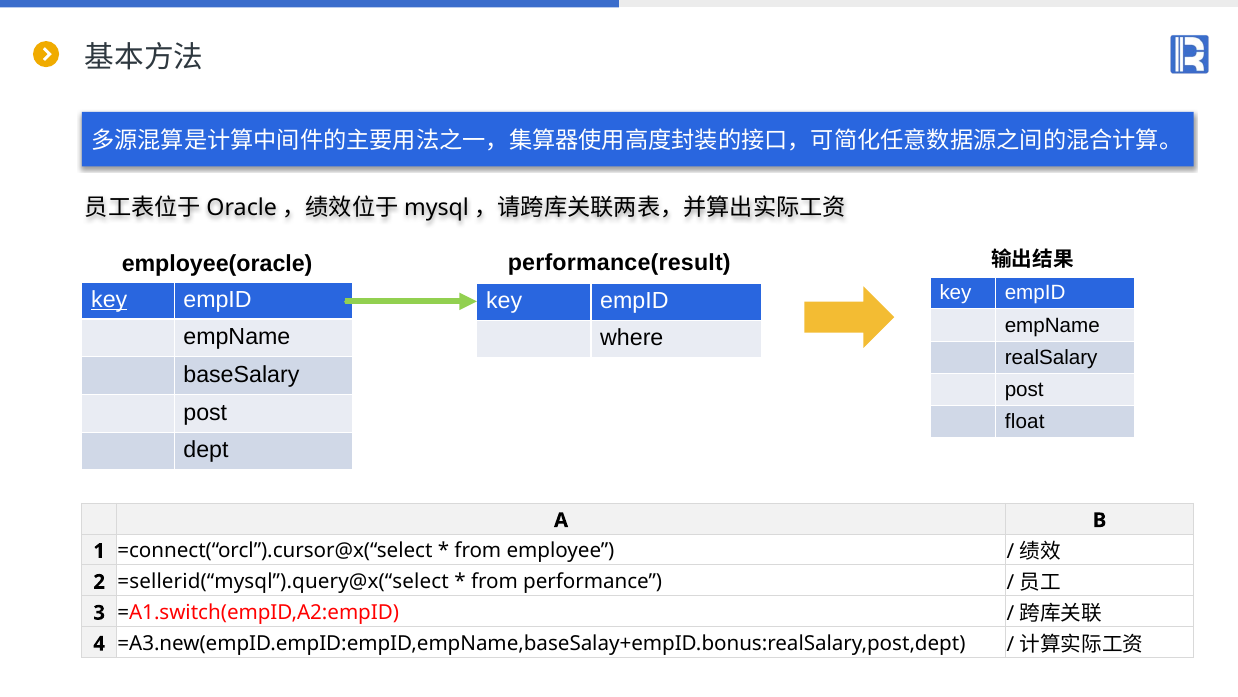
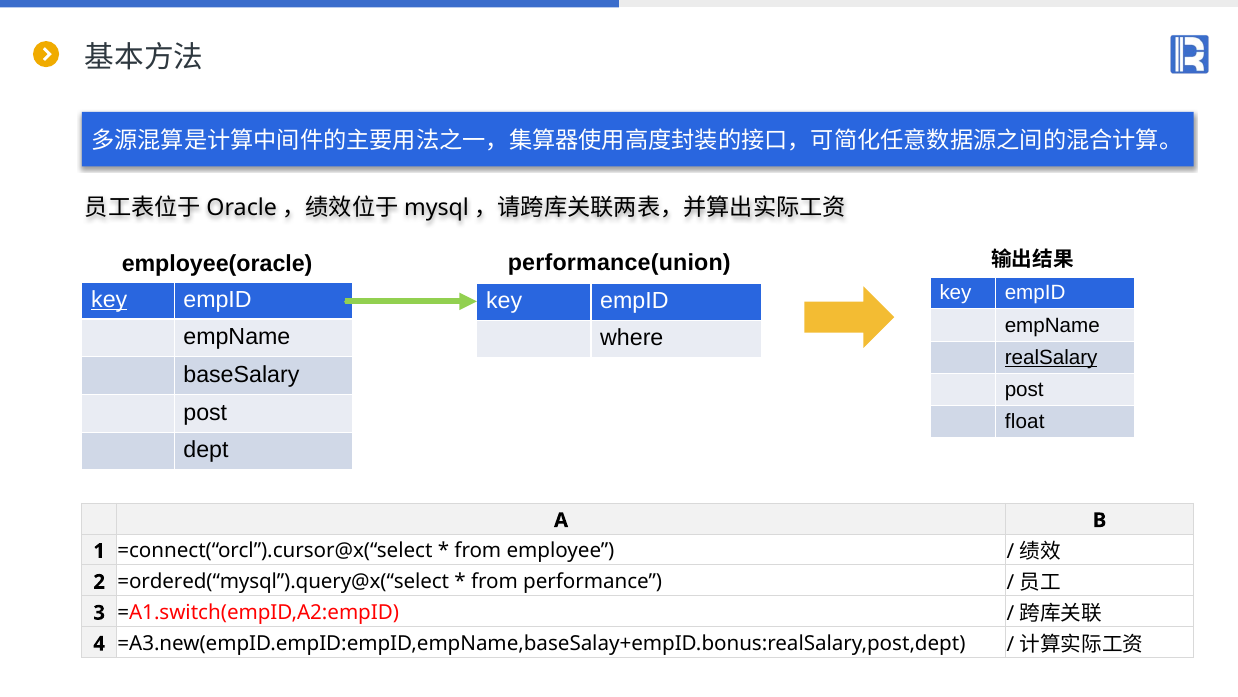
performance(result: performance(result -> performance(union (619, 263)
realSalary underline: none -> present (1051, 357)
=sellerid(“mysql”).query@x(“select: =sellerid(“mysql”).query@x(“select -> =ordered(“mysql”).query@x(“select (283, 582)
